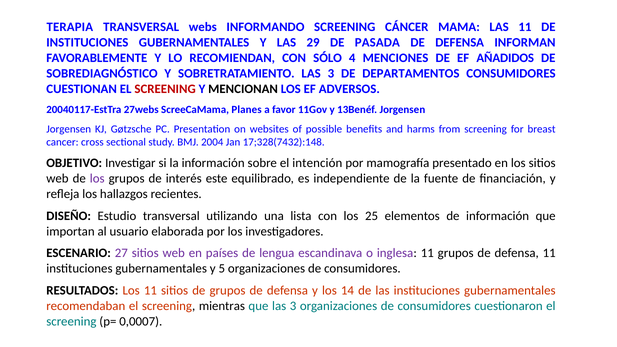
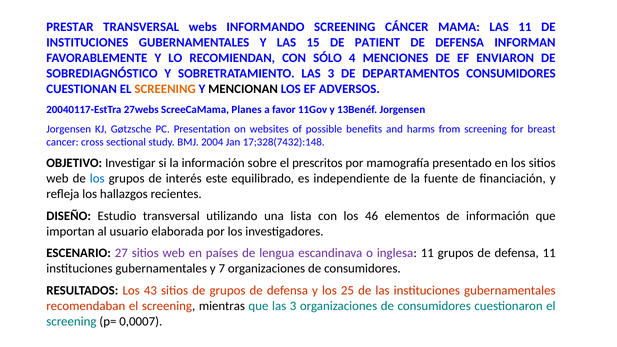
TERAPIA: TERAPIA -> PRESTAR (70, 27)
29: 29 -> 15 (313, 43)
PASADA: PASADA -> PATIENT (377, 43)
AÑADIDOS: AÑADIDOS -> ENVIARON (505, 58)
SCREENING colour: red -> orange (165, 89)
intención: intención -> prescritos (317, 163)
los colour: purple -> blue (97, 179)
25: 25 -> 46 (372, 216)
5: 5 -> 7 (222, 269)
Los 11: 11 -> 43 (150, 291)
14: 14 -> 25 (347, 291)
